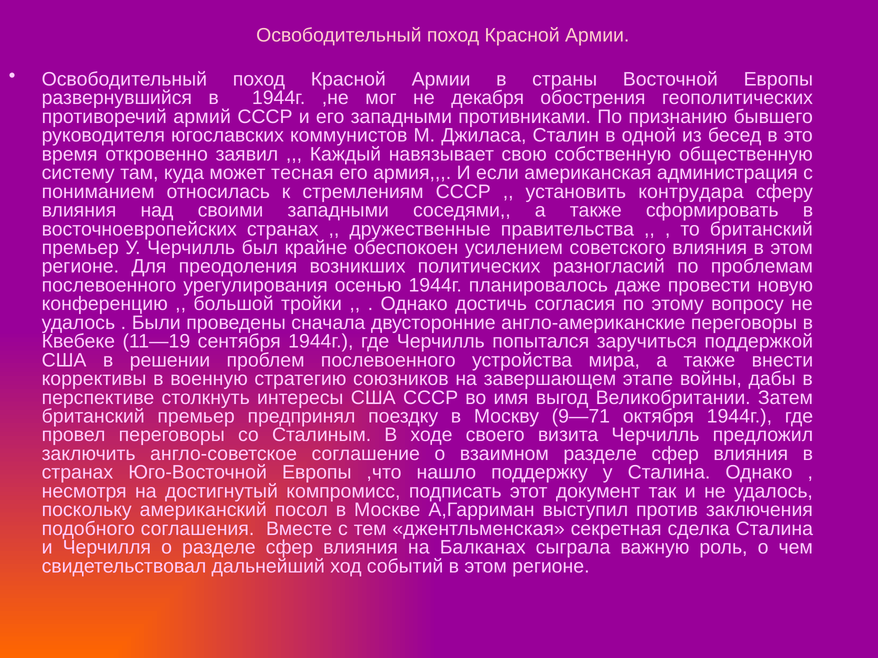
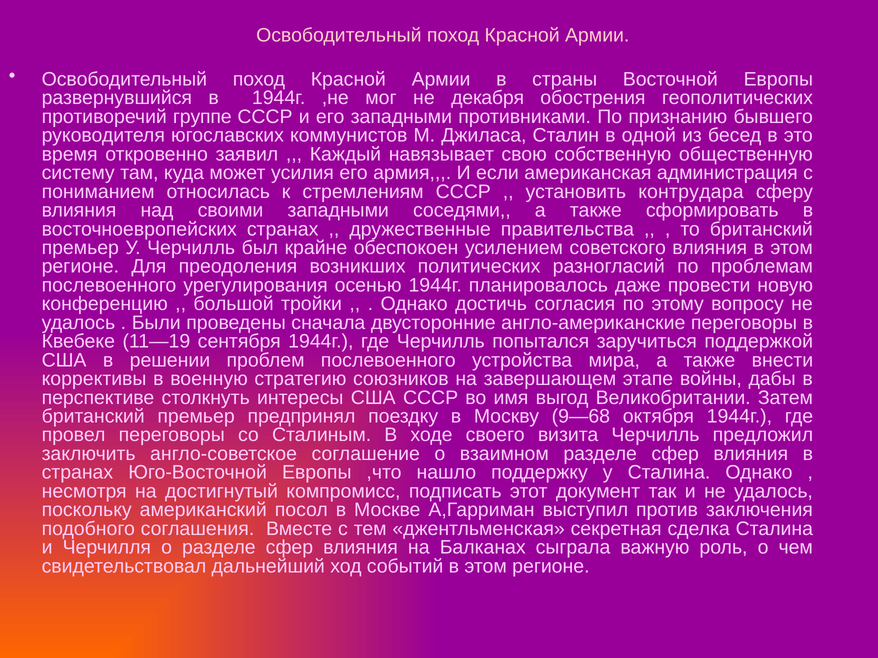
армий: армий -> группе (202, 117)
тесная: тесная -> усилия (302, 173)
9—71: 9—71 -> 9—68 (581, 417)
